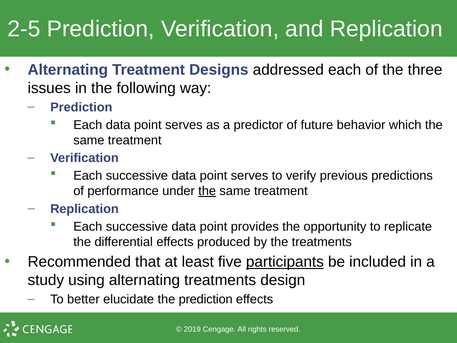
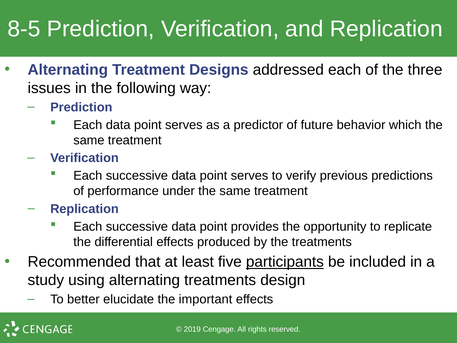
2-5: 2-5 -> 8-5 (24, 29)
the underline: present -> none (207, 191)
the prediction: prediction -> important (206, 299)
